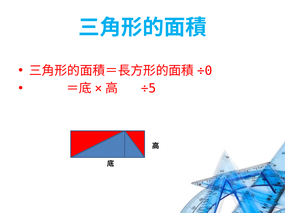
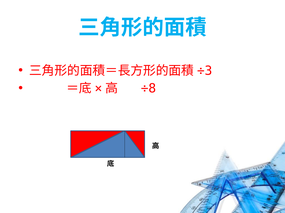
÷0: ÷0 -> ÷3 (205, 71)
÷5: ÷5 -> ÷8 (148, 89)
